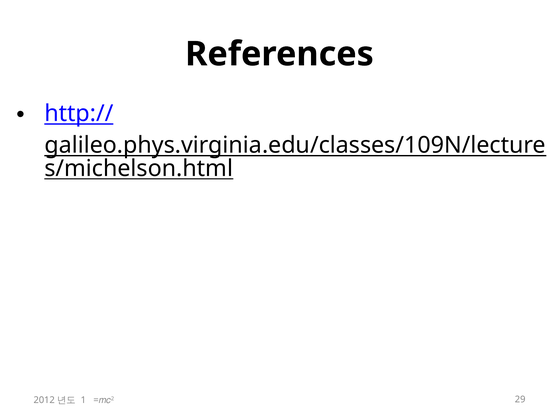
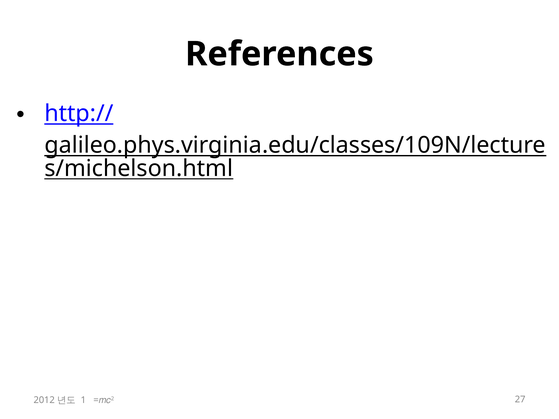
29: 29 -> 27 (520, 400)
